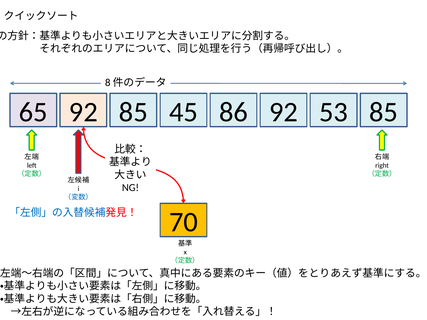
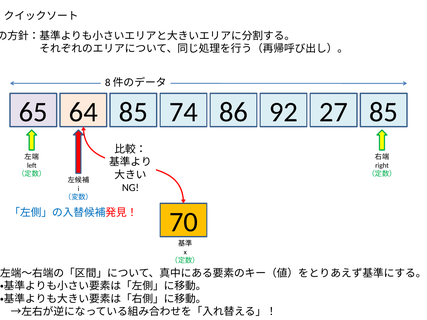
65 92: 92 -> 64 (83, 112)
45: 45 -> 74 (183, 112)
53: 53 -> 27 (334, 112)
